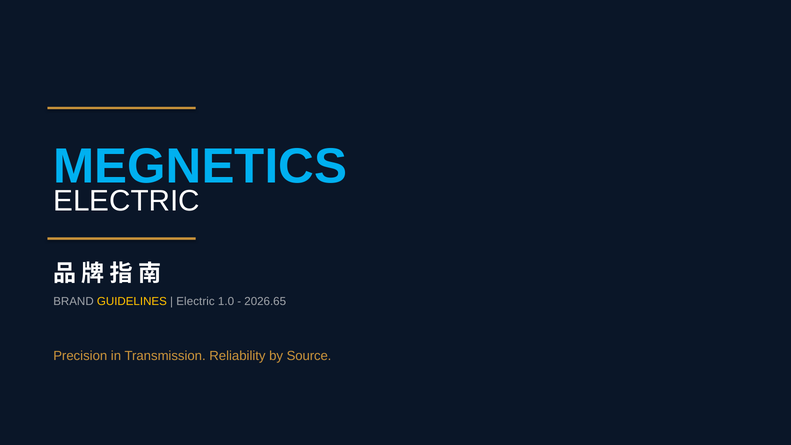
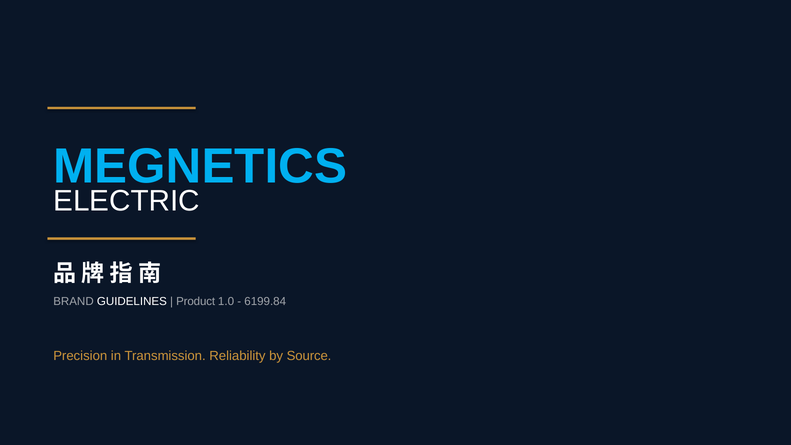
GUIDELINES colour: yellow -> white (132, 301)
Electric: Electric -> Product (196, 301)
2026.65: 2026.65 -> 6199.84 (265, 301)
